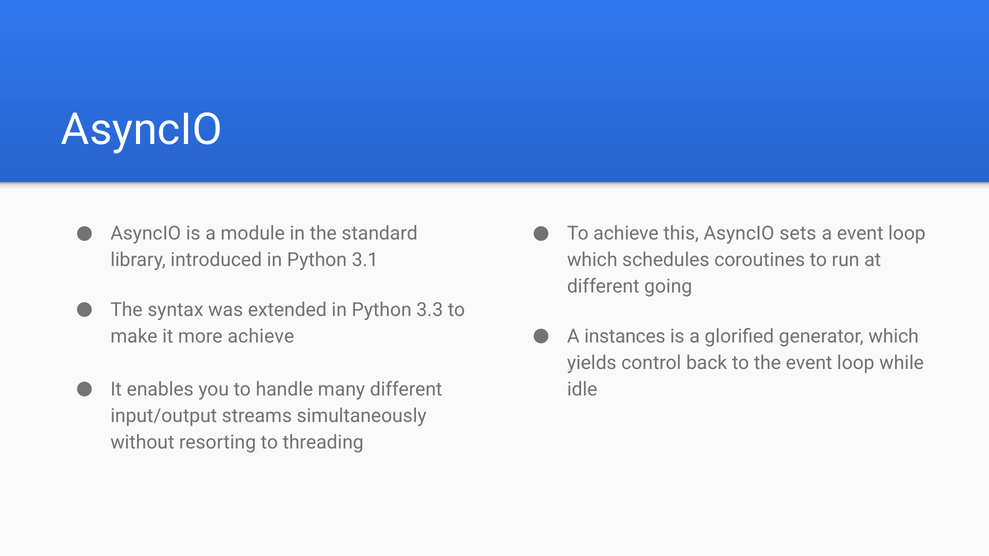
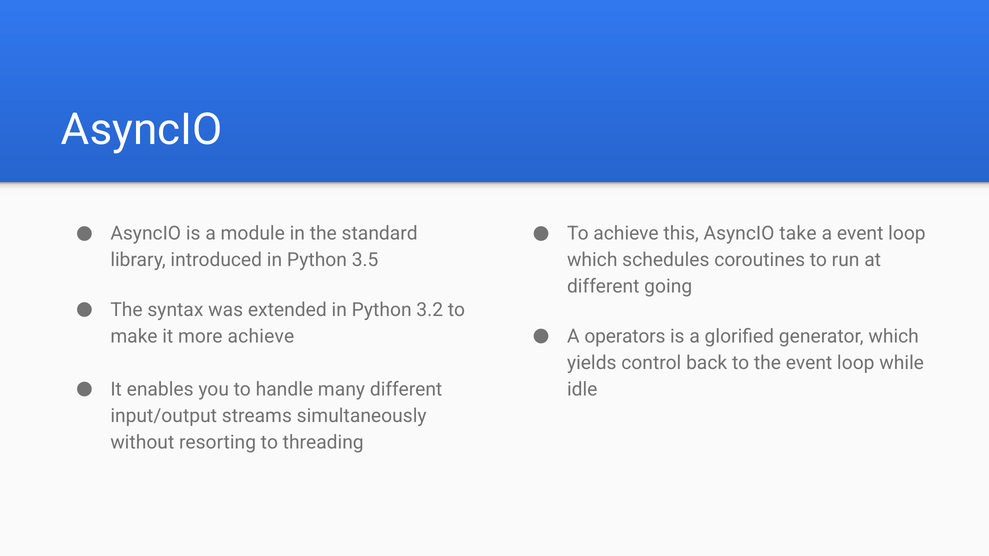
sets: sets -> take (798, 234)
3.1: 3.1 -> 3.5 (365, 260)
3.3: 3.3 -> 3.2 (430, 310)
instances: instances -> operators (625, 336)
